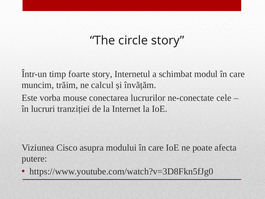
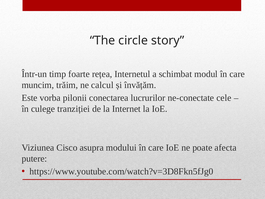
foarte story: story -> rețea (102, 74)
mouse: mouse -> pilonii (75, 98)
lucruri: lucruri -> culege (43, 109)
